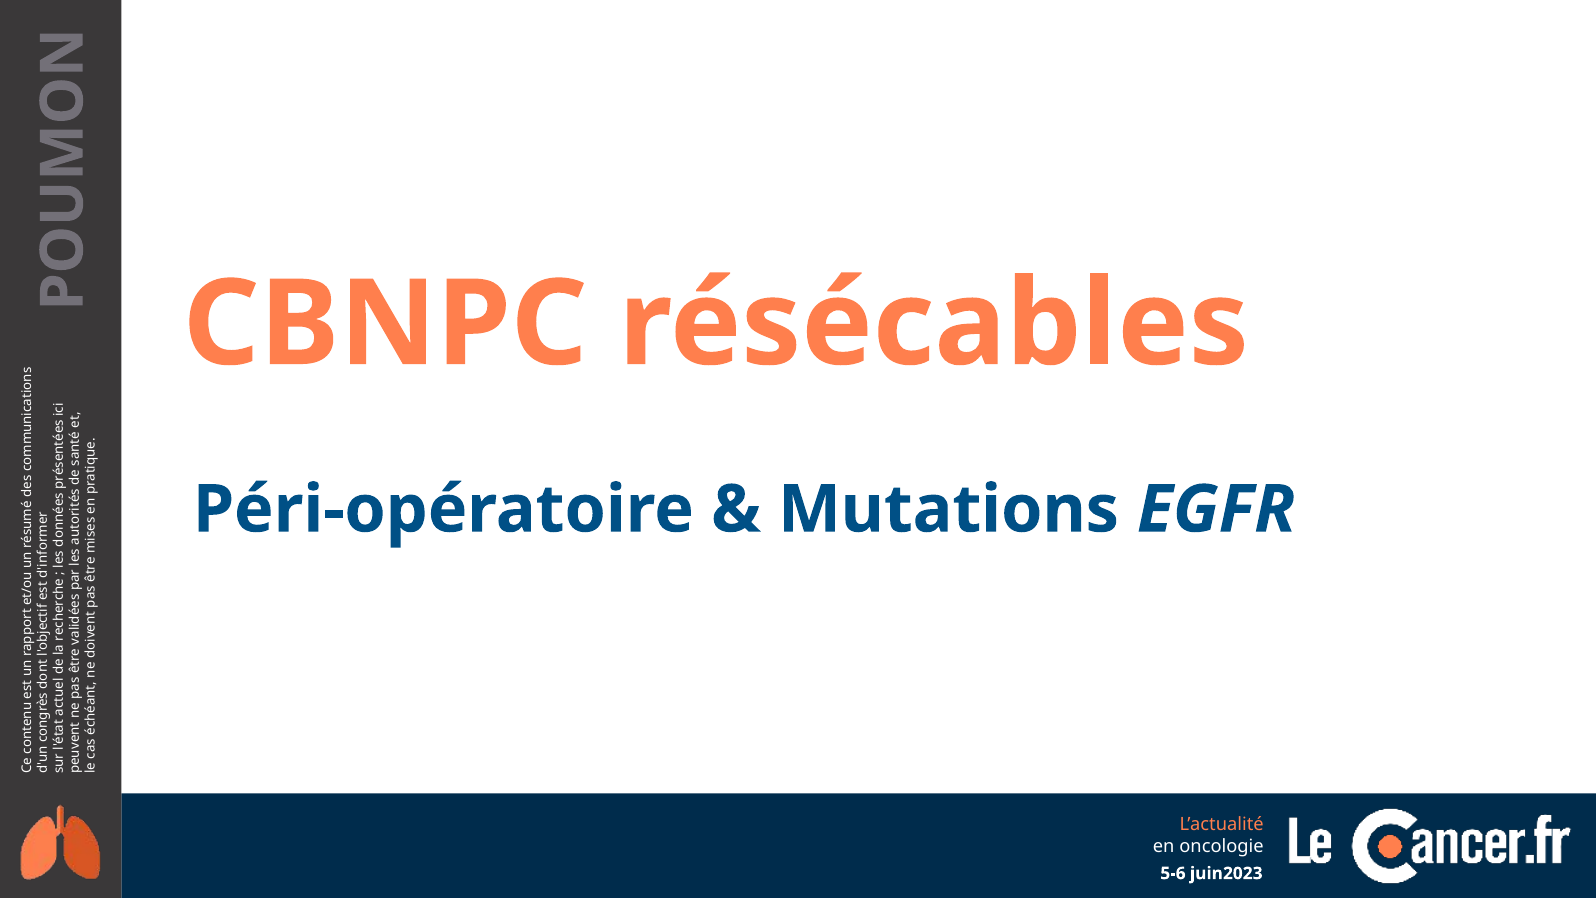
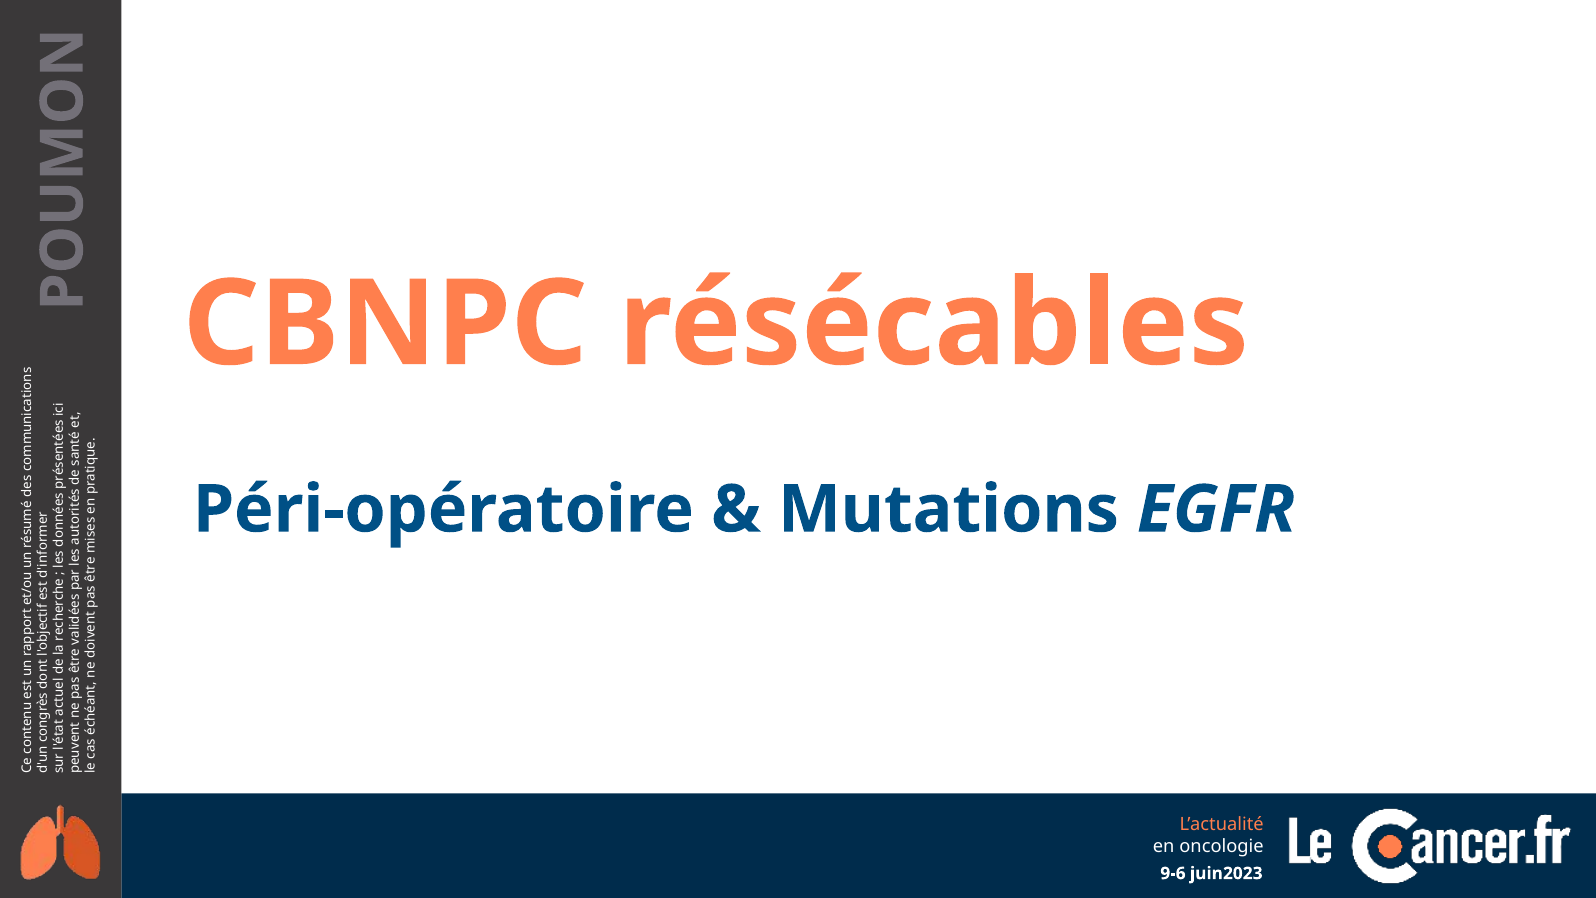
5-6: 5-6 -> 9-6 (1173, 873)
